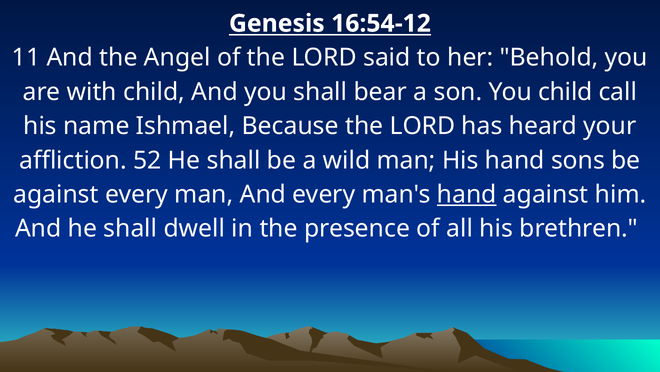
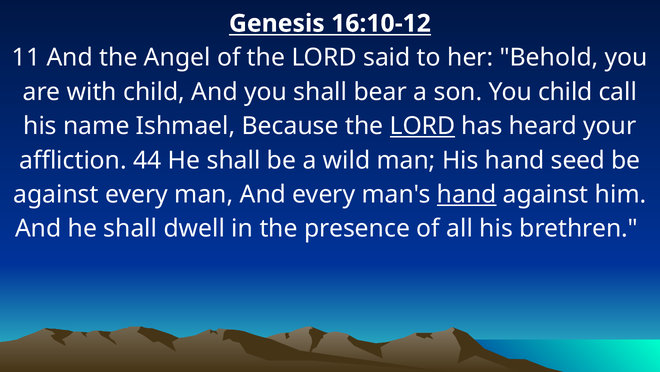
16:54-12: 16:54-12 -> 16:10-12 (381, 23)
LORD underline: none -> present (422, 126)
52: 52 -> 44 (147, 160)
sons: sons -> seed (578, 160)
